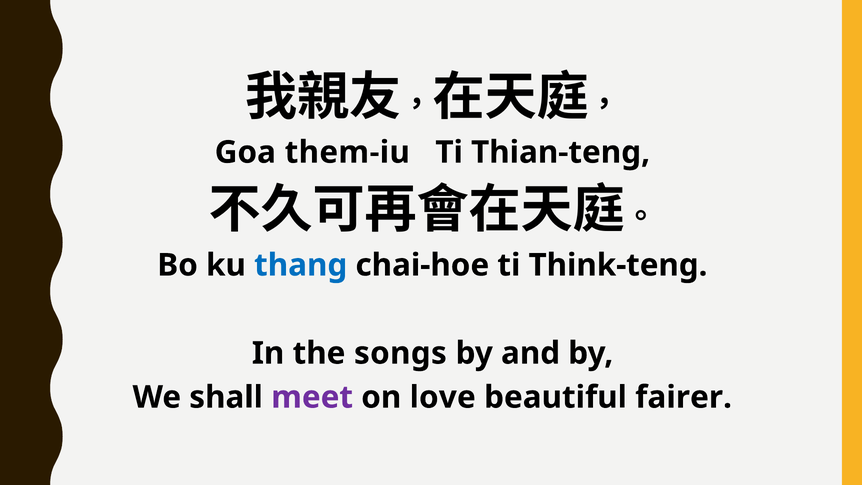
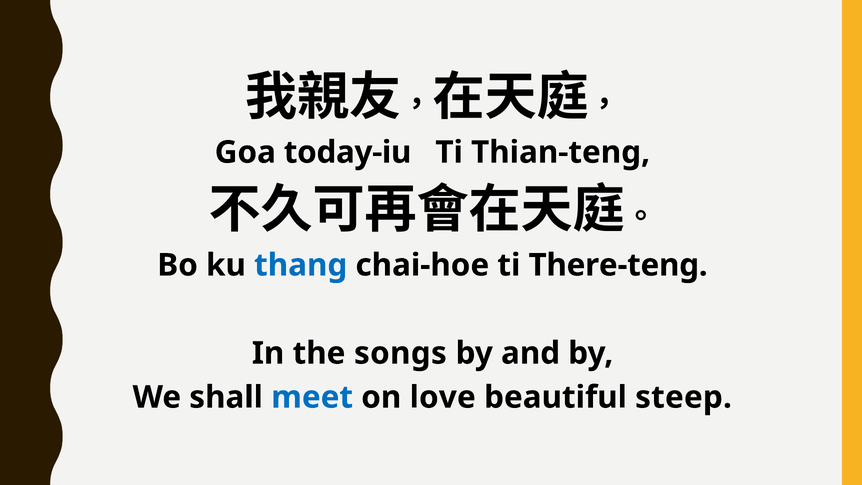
them-iu: them-iu -> today-iu (348, 152)
Think-teng: Think-teng -> There-teng (618, 265)
meet colour: purple -> blue (312, 397)
fairer: fairer -> steep (683, 397)
